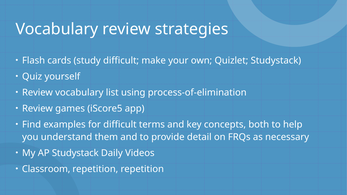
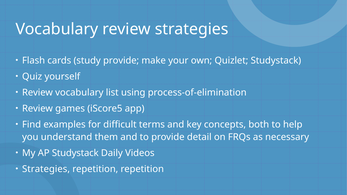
study difficult: difficult -> provide (121, 61)
Classroom: Classroom -> Strategies (46, 169)
